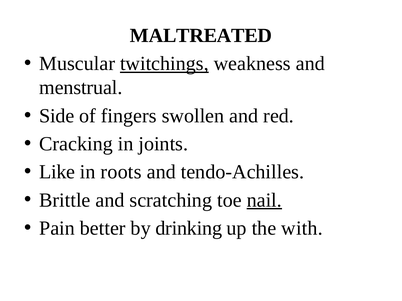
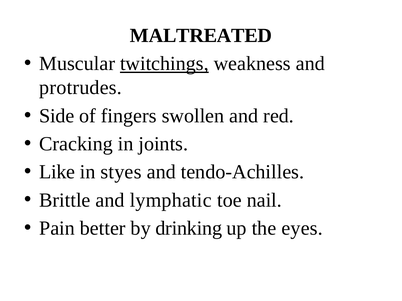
menstrual: menstrual -> protrudes (81, 88)
roots: roots -> styes (121, 172)
scratching: scratching -> lymphatic (171, 200)
nail underline: present -> none (264, 200)
with: with -> eyes (302, 229)
